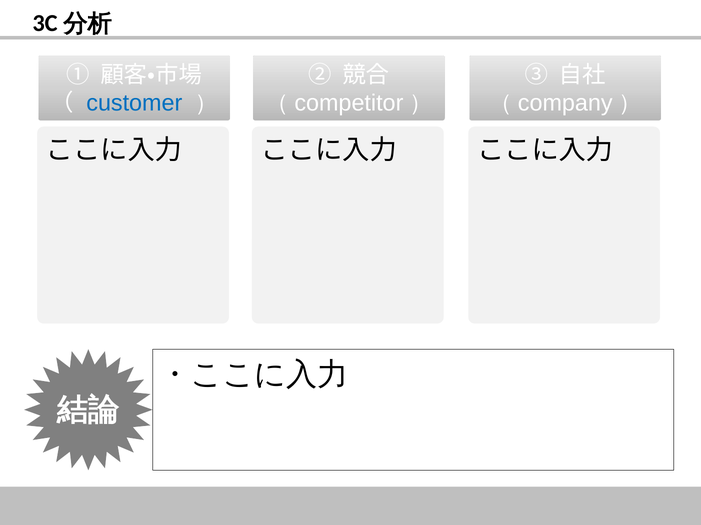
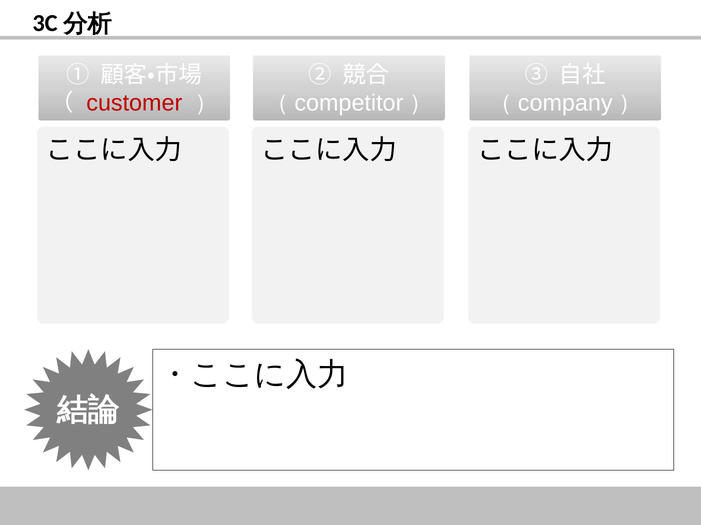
customer colour: blue -> red (134, 103)
